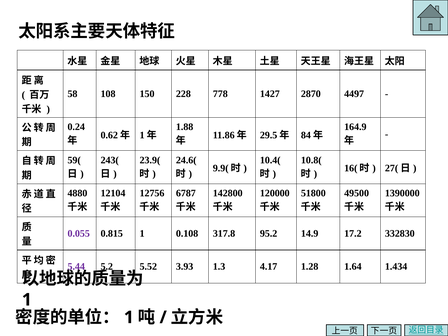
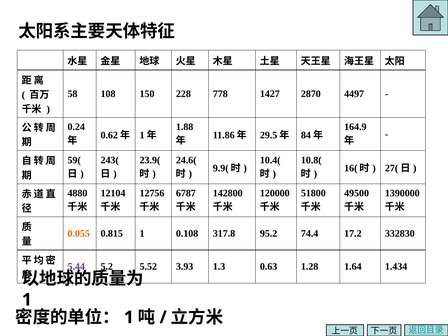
0.055 colour: purple -> orange (79, 234)
14.9: 14.9 -> 74.4 (310, 234)
4.17: 4.17 -> 0.63 (269, 267)
